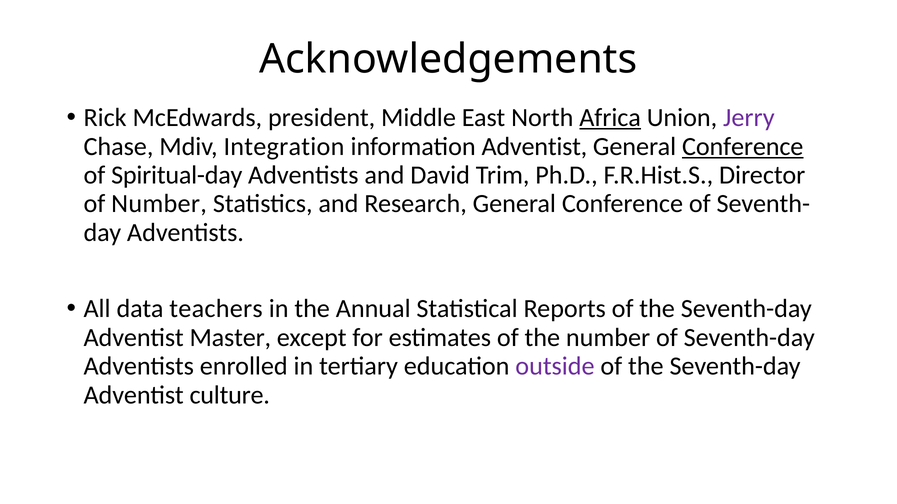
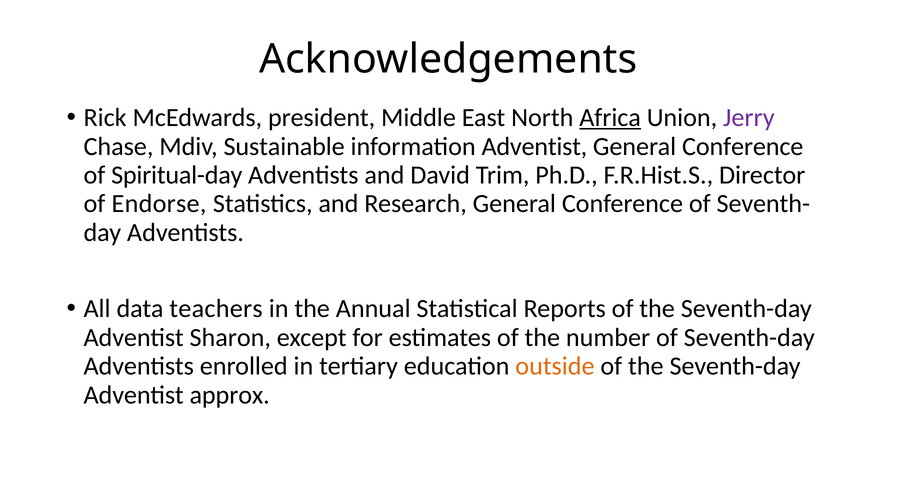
Integration: Integration -> Sustainable (284, 147)
Conference underline: present -> none (743, 147)
of Number: Number -> Endorse (159, 204)
Master: Master -> Sharon (230, 338)
outside colour: purple -> orange (555, 367)
culture: culture -> approx (230, 395)
